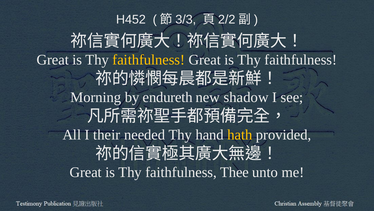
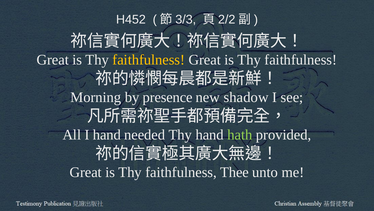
endureth: endureth -> presence (168, 97)
I their: their -> hand (107, 134)
hath colour: yellow -> light green (240, 134)
